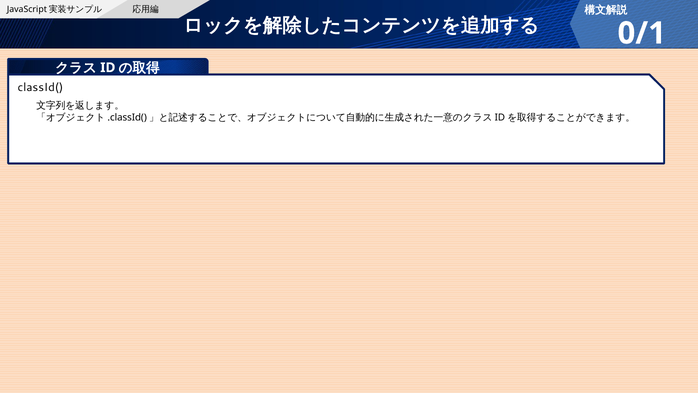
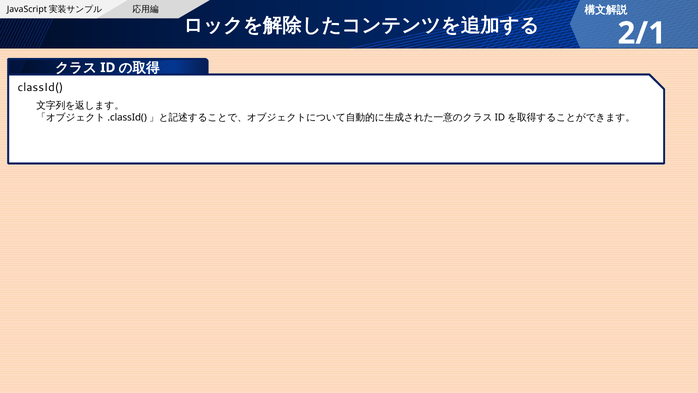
0/1: 0/1 -> 2/1 (642, 33)
